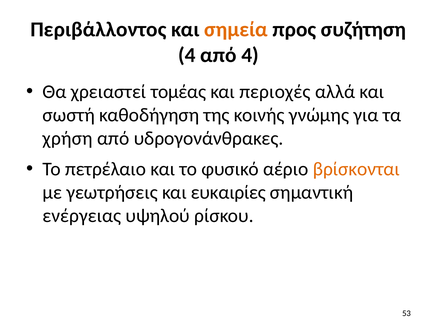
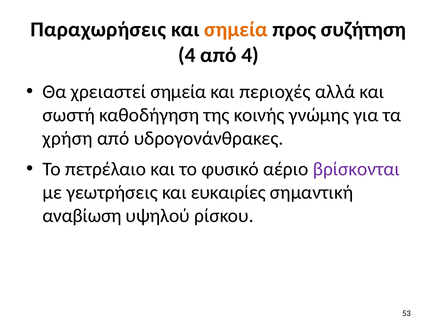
Περιβάλλοντος: Περιβάλλοντος -> Παραχωρήσεις (98, 30)
χρειαστεί τομέας: τομέας -> σημεία (178, 92)
βρίσκονται colour: orange -> purple (356, 169)
ενέργειας: ενέργειας -> αναβίωση (82, 216)
